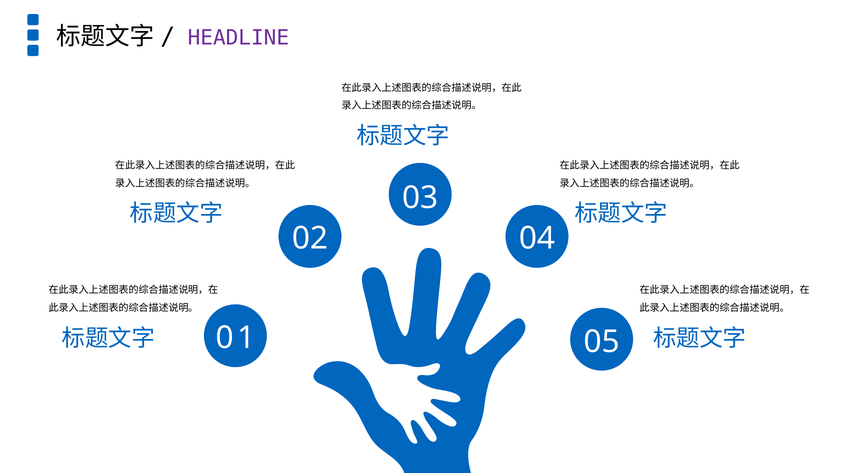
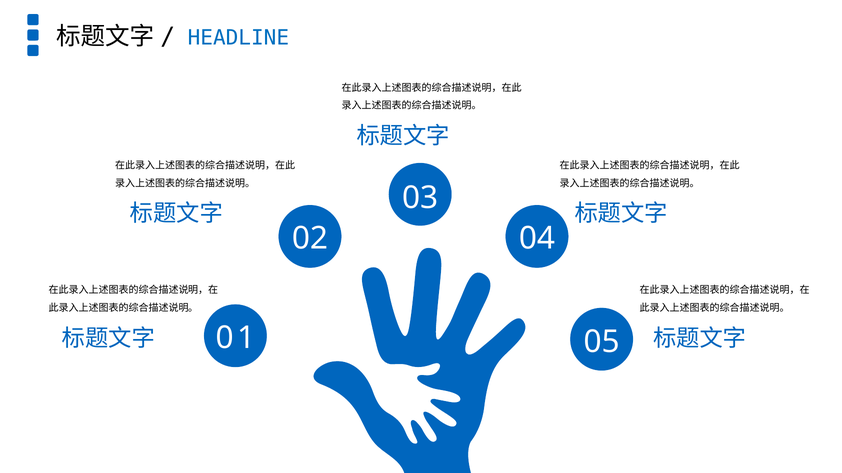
HEADLINE colour: purple -> blue (238, 38)
